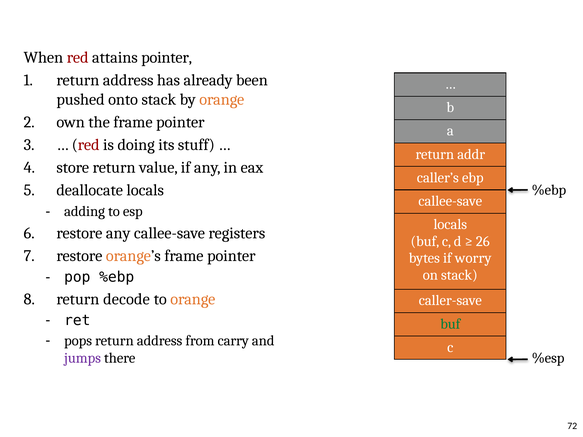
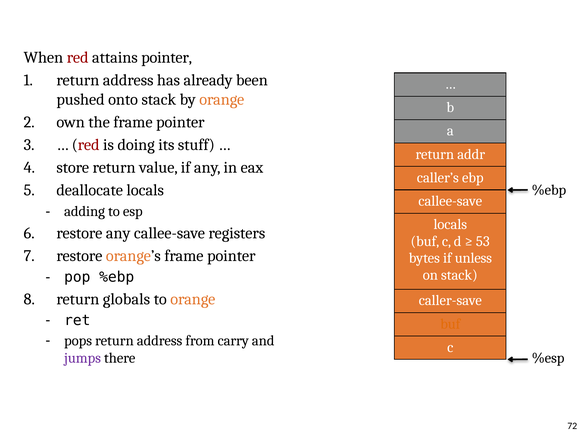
26: 26 -> 53 (483, 241)
worry: worry -> unless (473, 258)
decode: decode -> globals (127, 299)
buf colour: green -> orange (450, 324)
